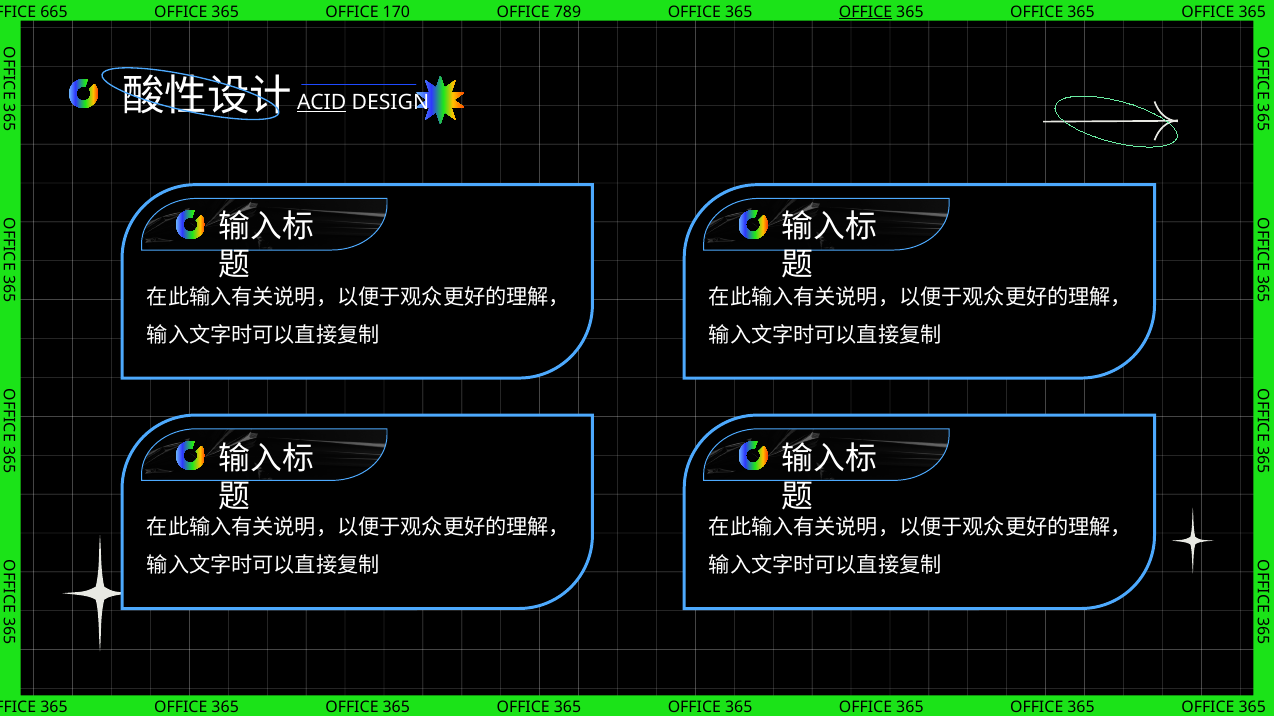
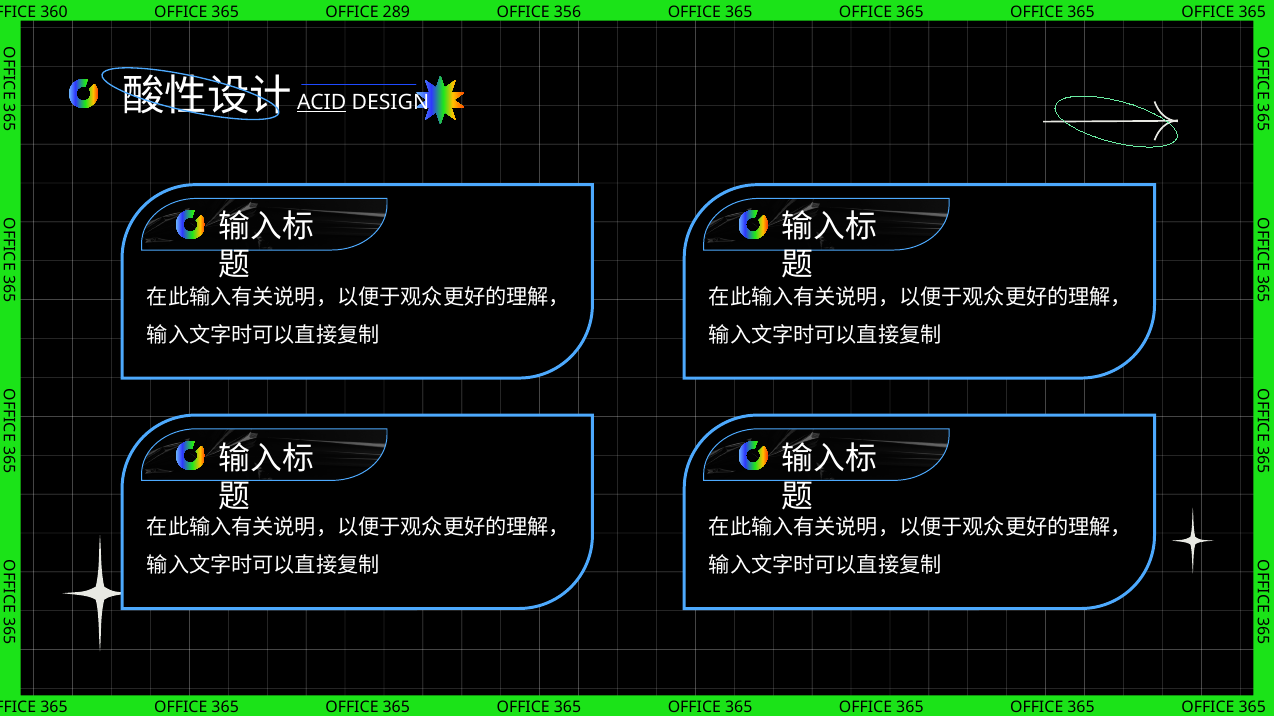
665: 665 -> 360 (54, 12)
170: 170 -> 289 (396, 12)
789: 789 -> 356 (568, 12)
OFFICE underline: present -> none (866, 12)
